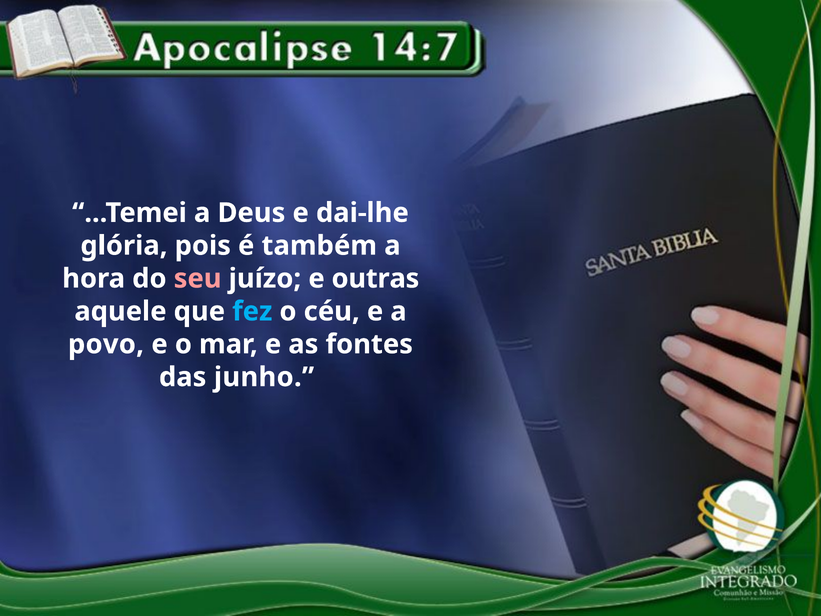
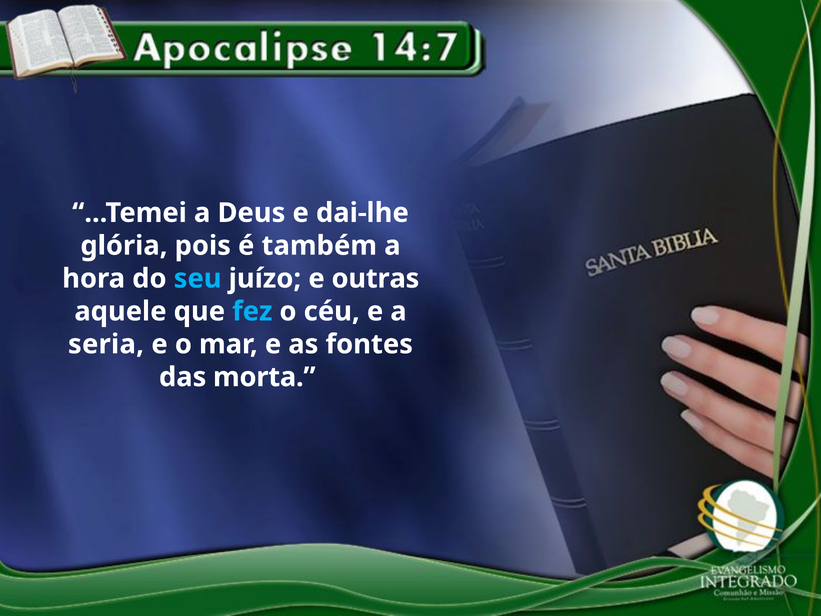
seu colour: pink -> light blue (198, 278)
povo: povo -> seria (106, 344)
junho: junho -> morta (264, 377)
